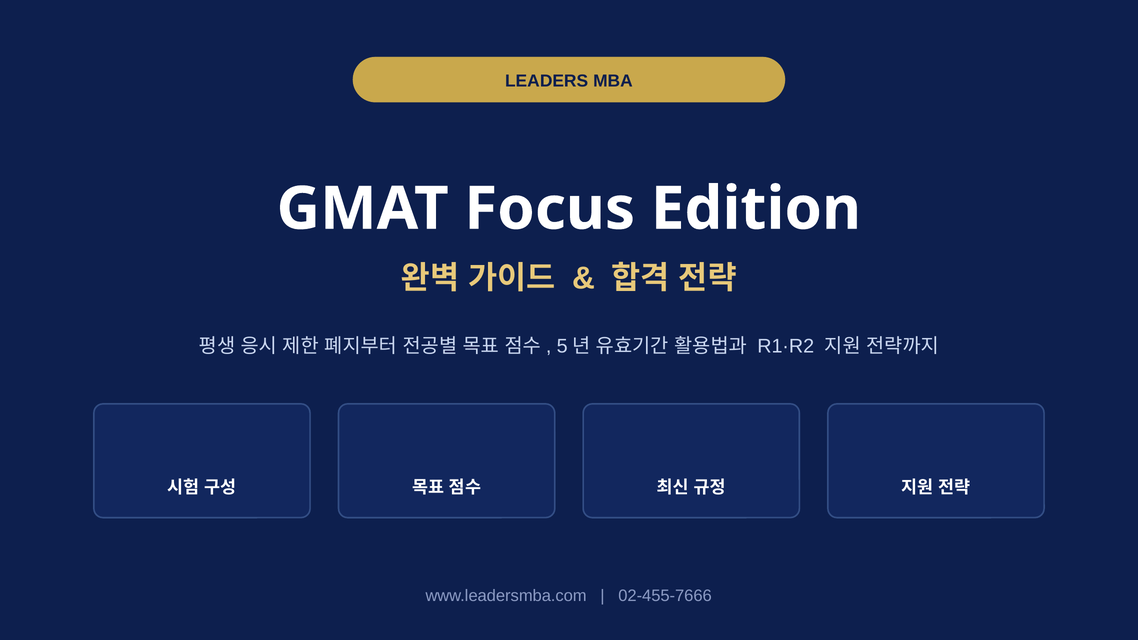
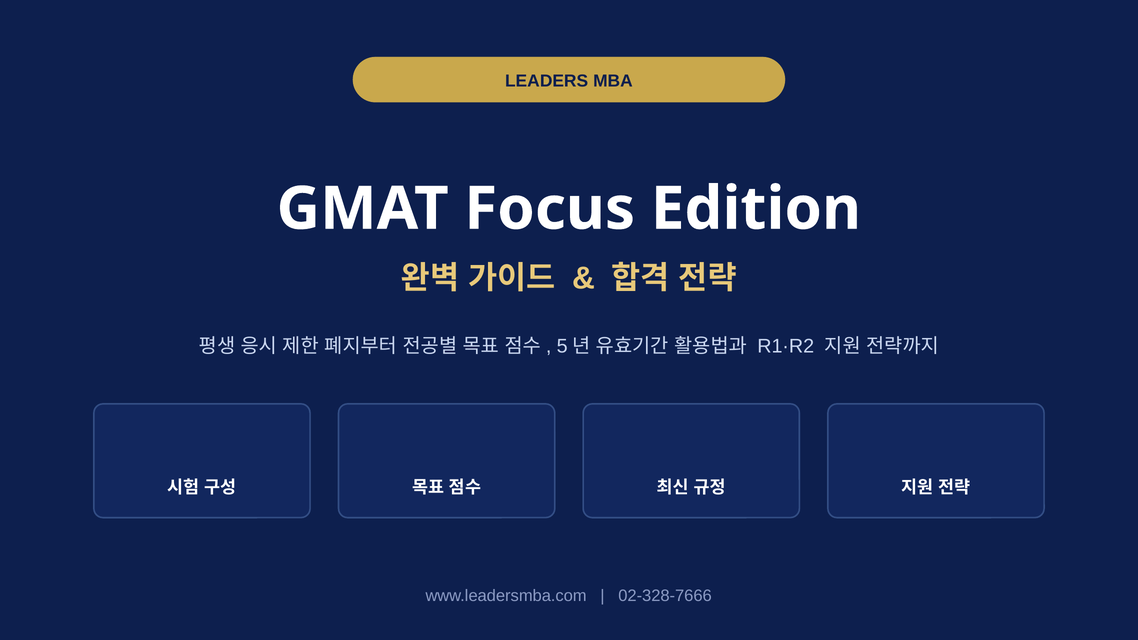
02-455-7666: 02-455-7666 -> 02-328-7666 (665, 596)
